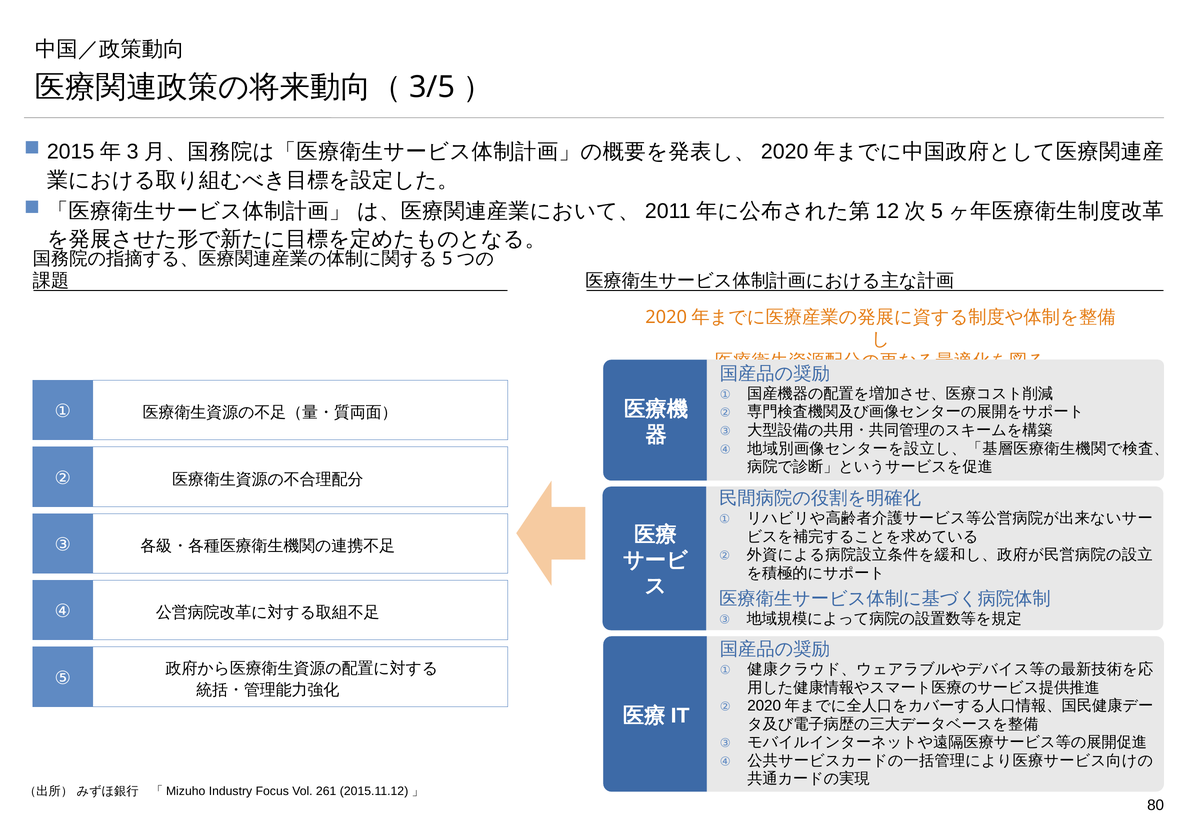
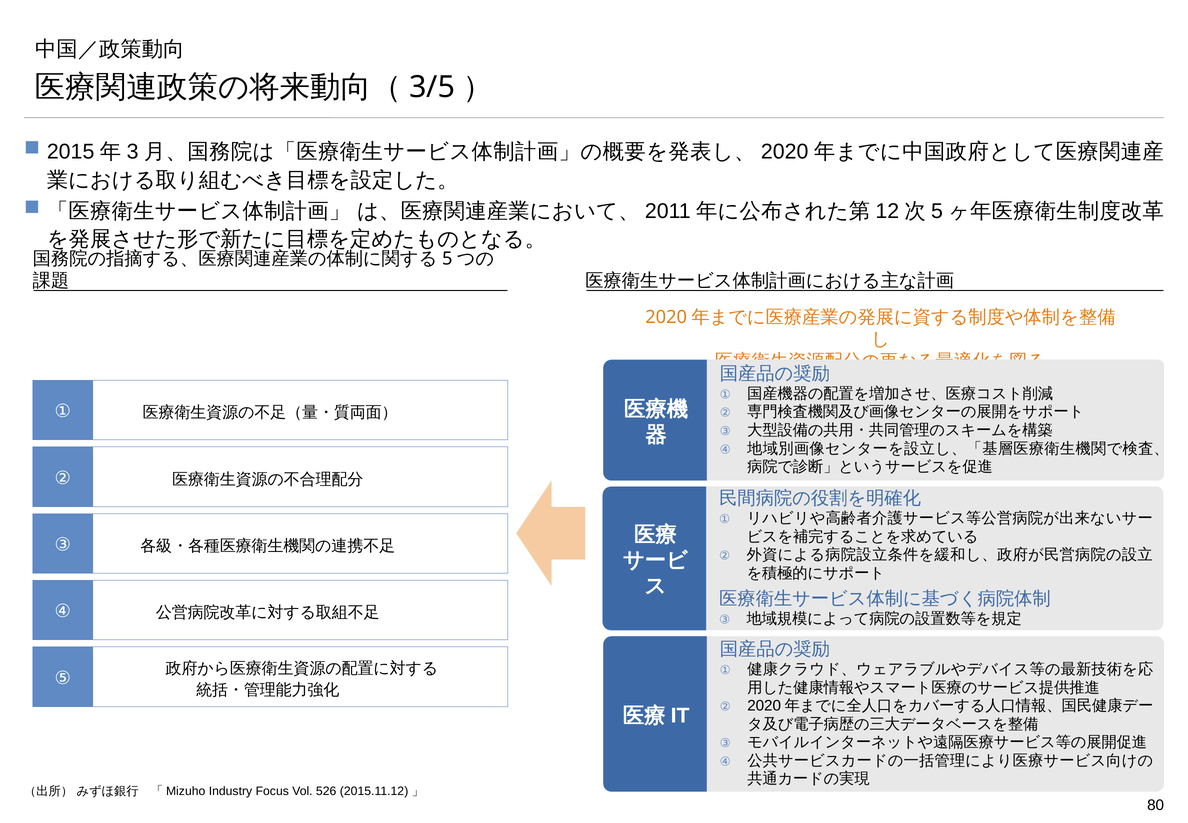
261: 261 -> 526 (326, 791)
